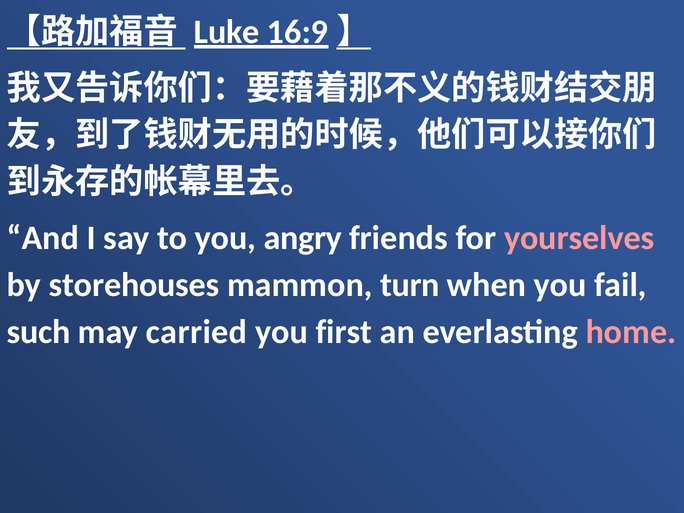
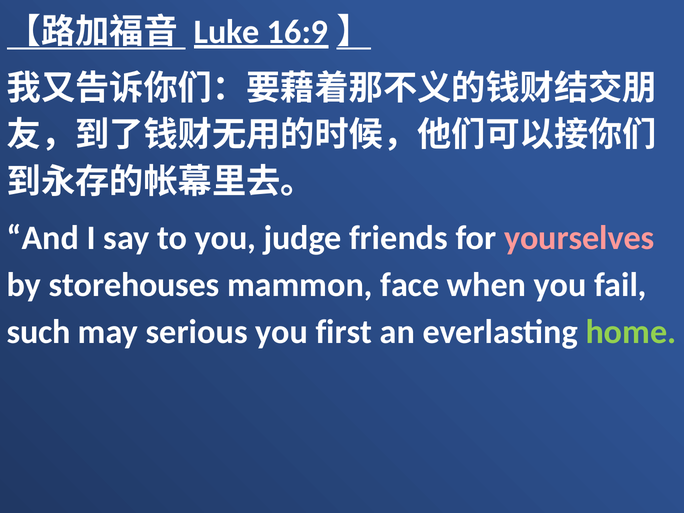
angry: angry -> judge (303, 238)
turn: turn -> face (410, 285)
carried: carried -> serious (197, 332)
home colour: pink -> light green (631, 332)
